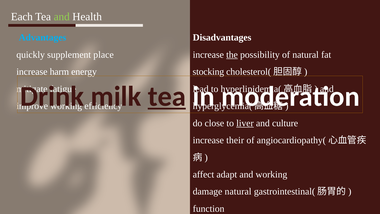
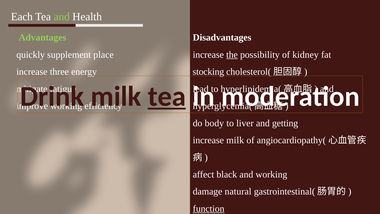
Advantages colour: light blue -> light green (43, 37)
of natural: natural -> kidney (306, 55)
harm: harm -> three (59, 72)
close: close -> body (214, 123)
liver underline: present -> none (245, 123)
culture: culture -> getting (285, 123)
increase their: their -> milk (235, 140)
adapt: adapt -> black (227, 174)
function underline: none -> present (209, 208)
